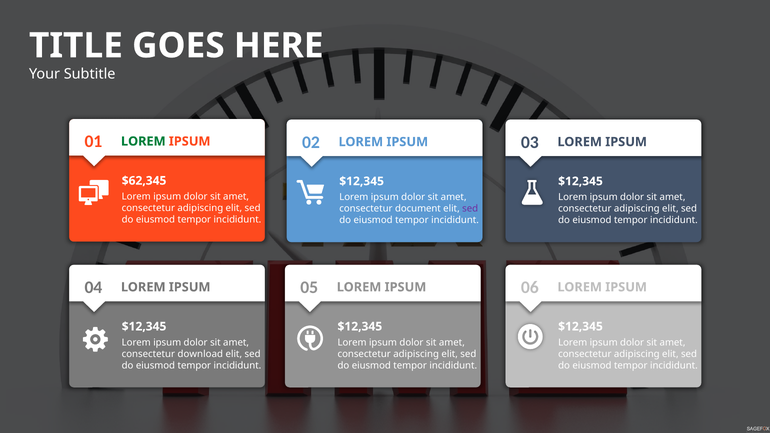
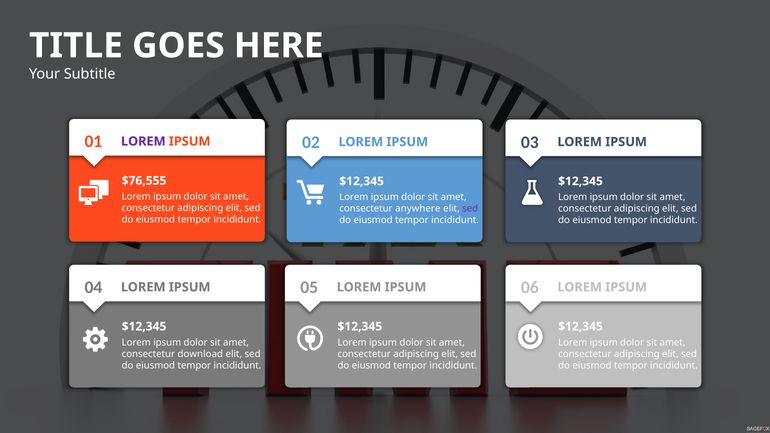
LOREM colour: green -> purple (143, 141)
$62,345: $62,345 -> $76,555 (144, 181)
document: document -> anywhere (418, 209)
